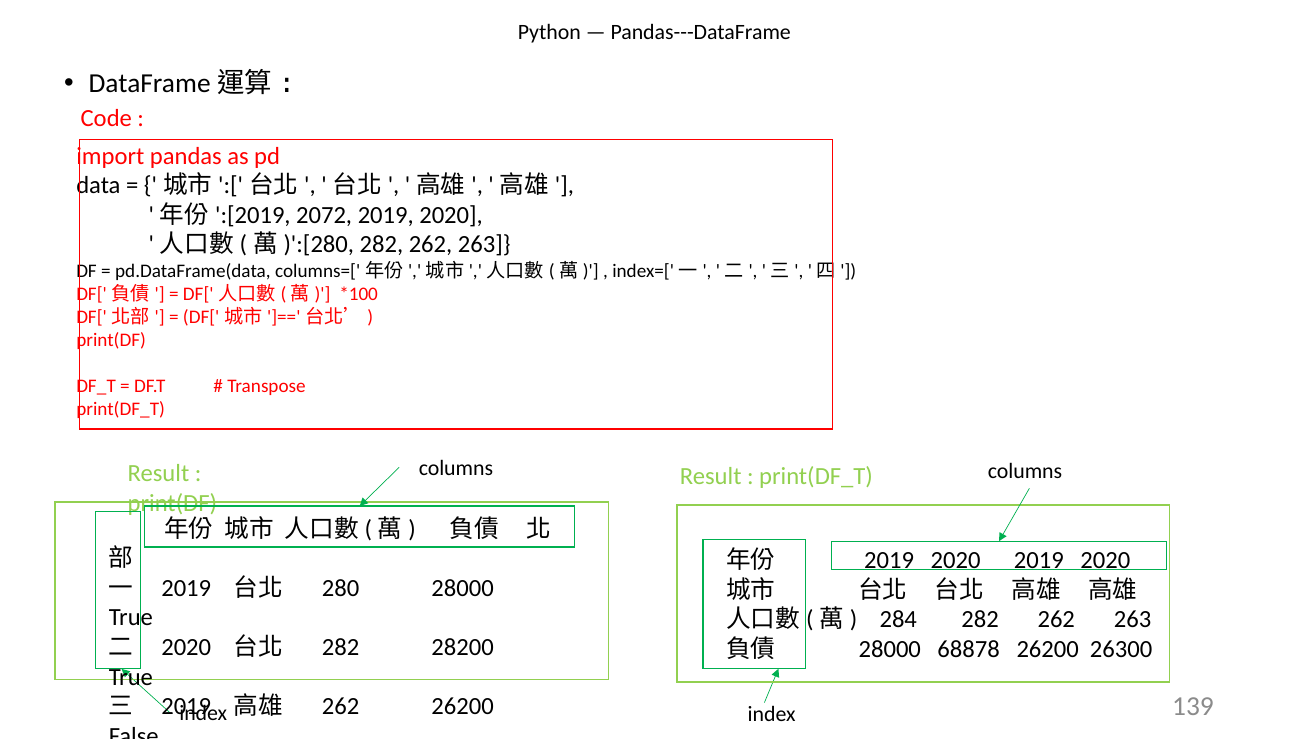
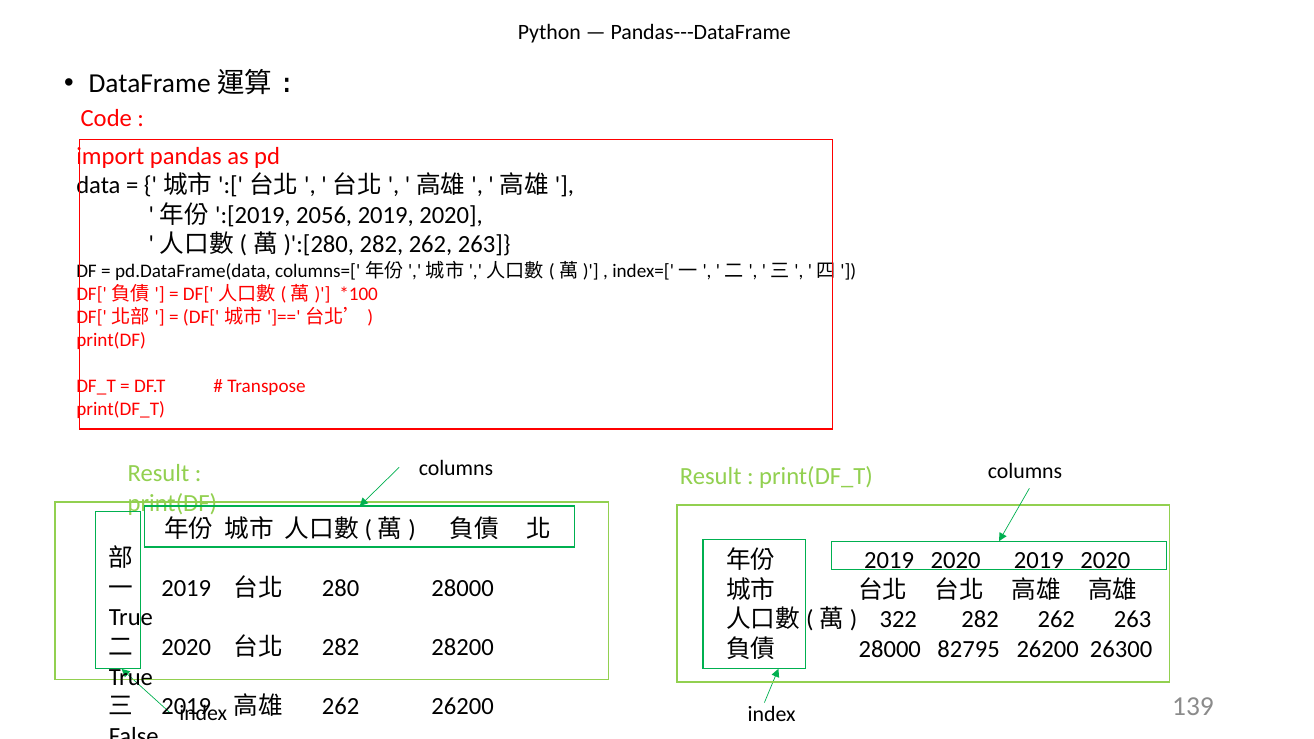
2072: 2072 -> 2056 (324, 215)
284: 284 -> 322 (898, 620)
68878: 68878 -> 82795 (969, 649)
